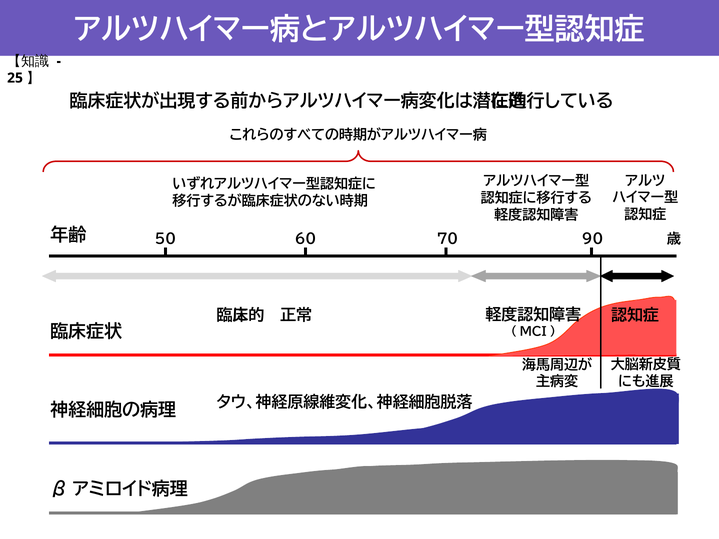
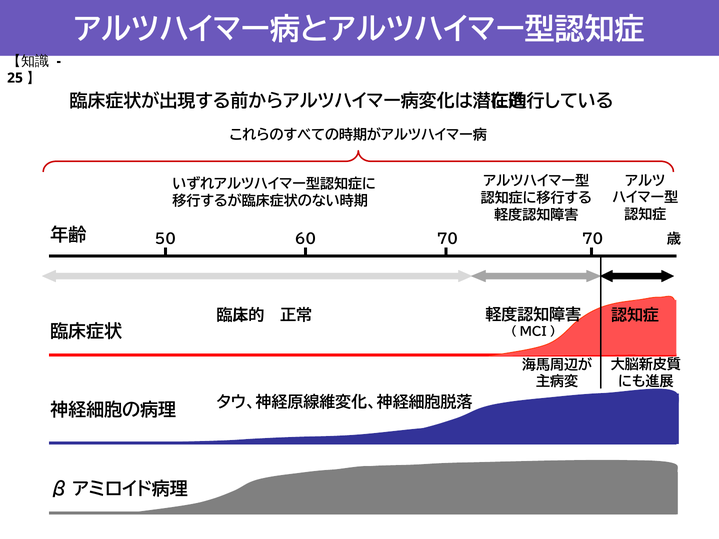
50 90: 90 -> 70 (593, 239)
